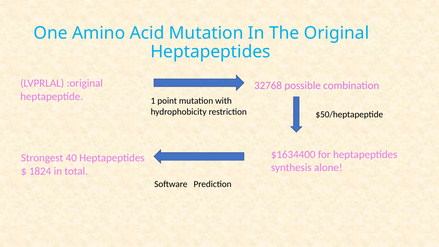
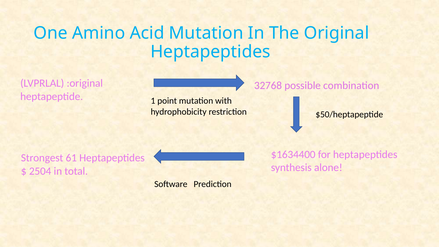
40: 40 -> 61 (71, 158)
1824: 1824 -> 2504 (40, 171)
